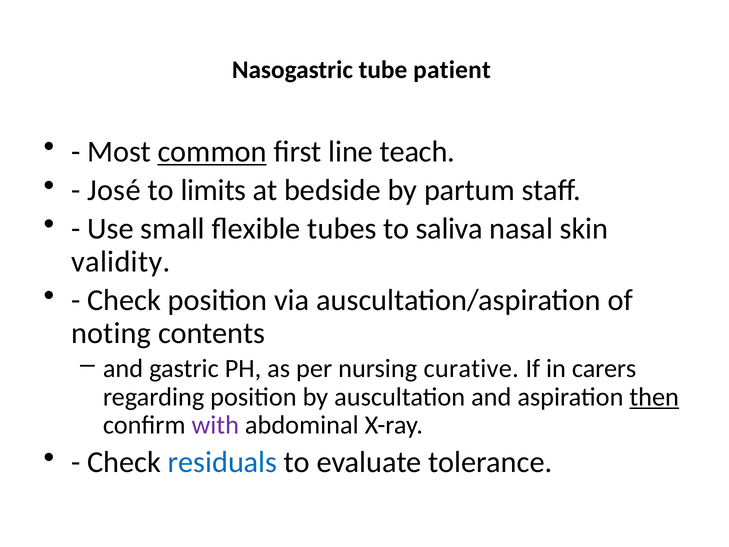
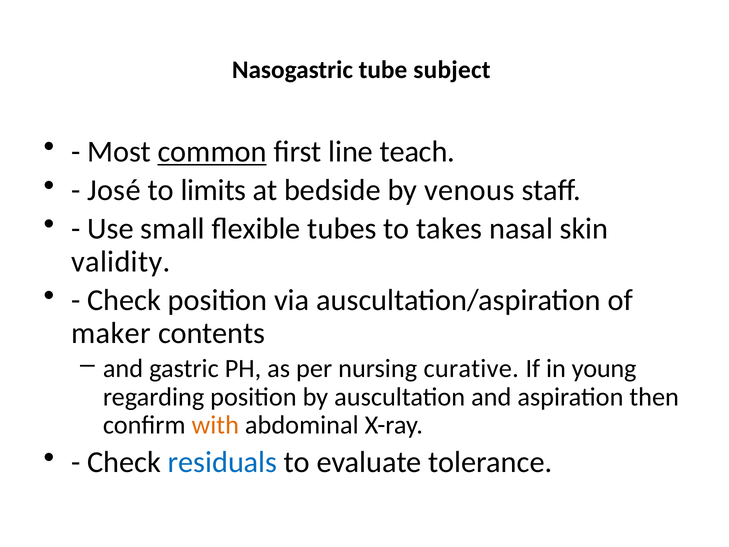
patient: patient -> subject (452, 70)
partum: partum -> venous (469, 190)
saliva: saliva -> takes (449, 229)
noting: noting -> maker (111, 333)
carers: carers -> young (604, 368)
then underline: present -> none (654, 397)
with colour: purple -> orange (215, 425)
